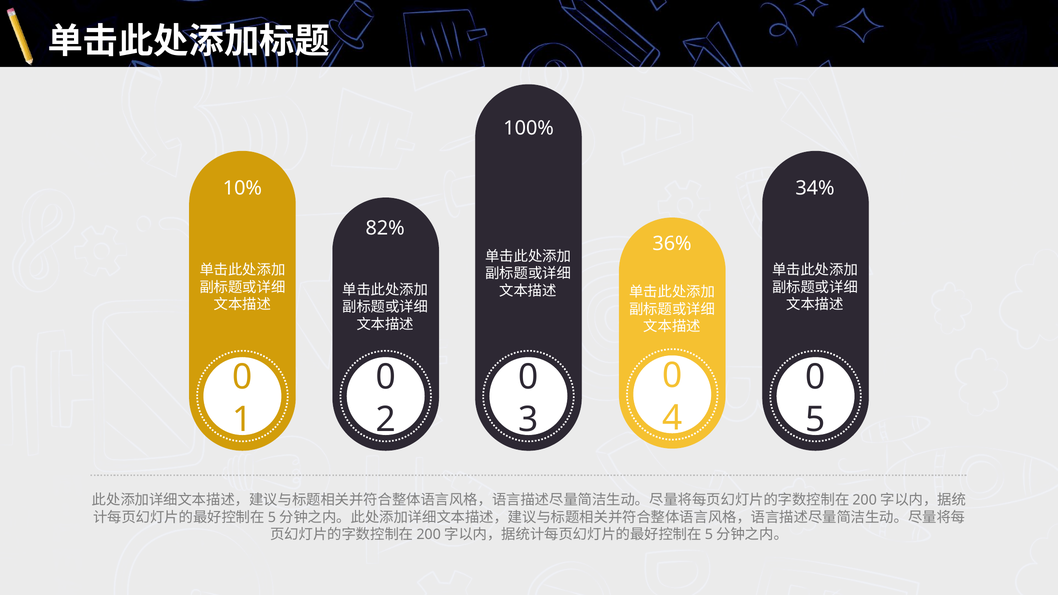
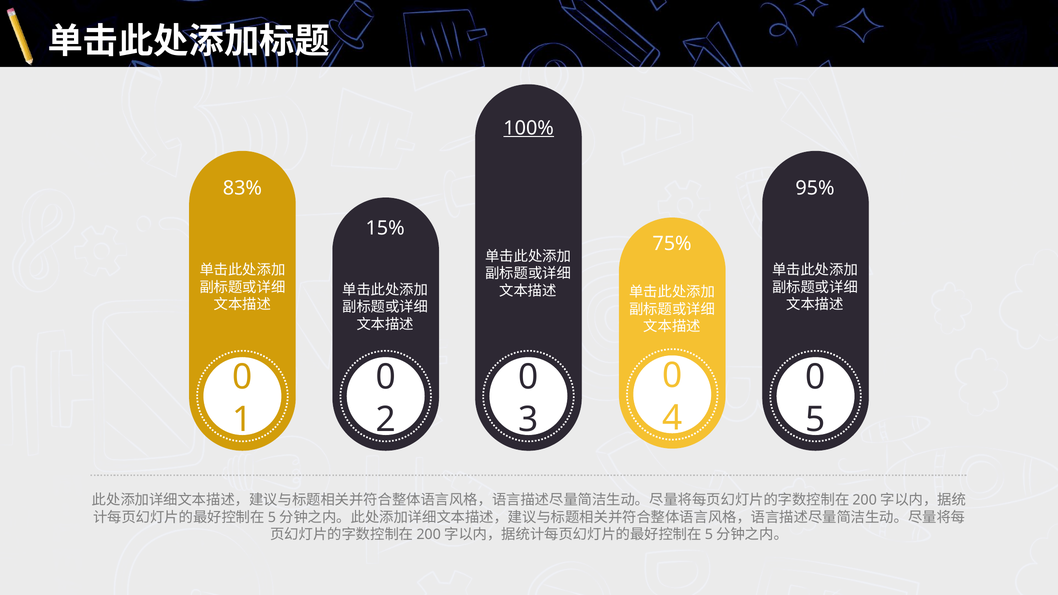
100% underline: none -> present (529, 128)
10%: 10% -> 83% (242, 188)
34%: 34% -> 95% (815, 188)
82%: 82% -> 15% (385, 228)
36%: 36% -> 75% (672, 244)
